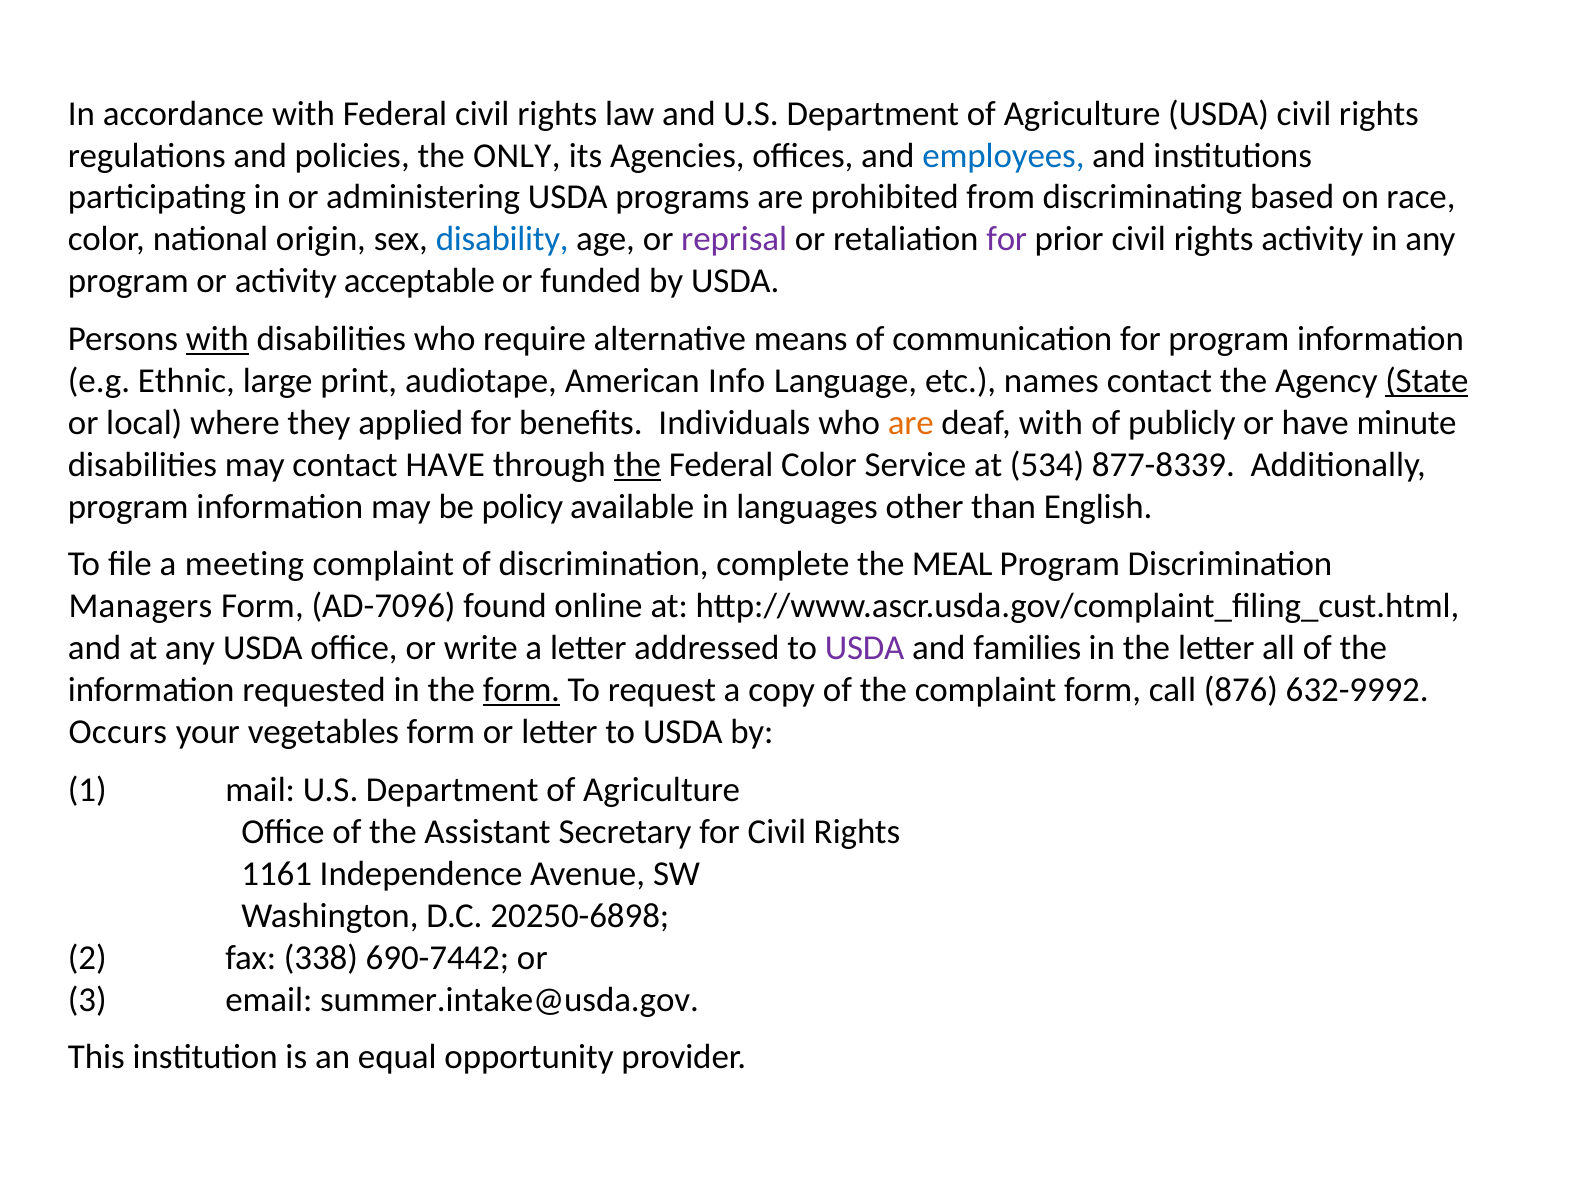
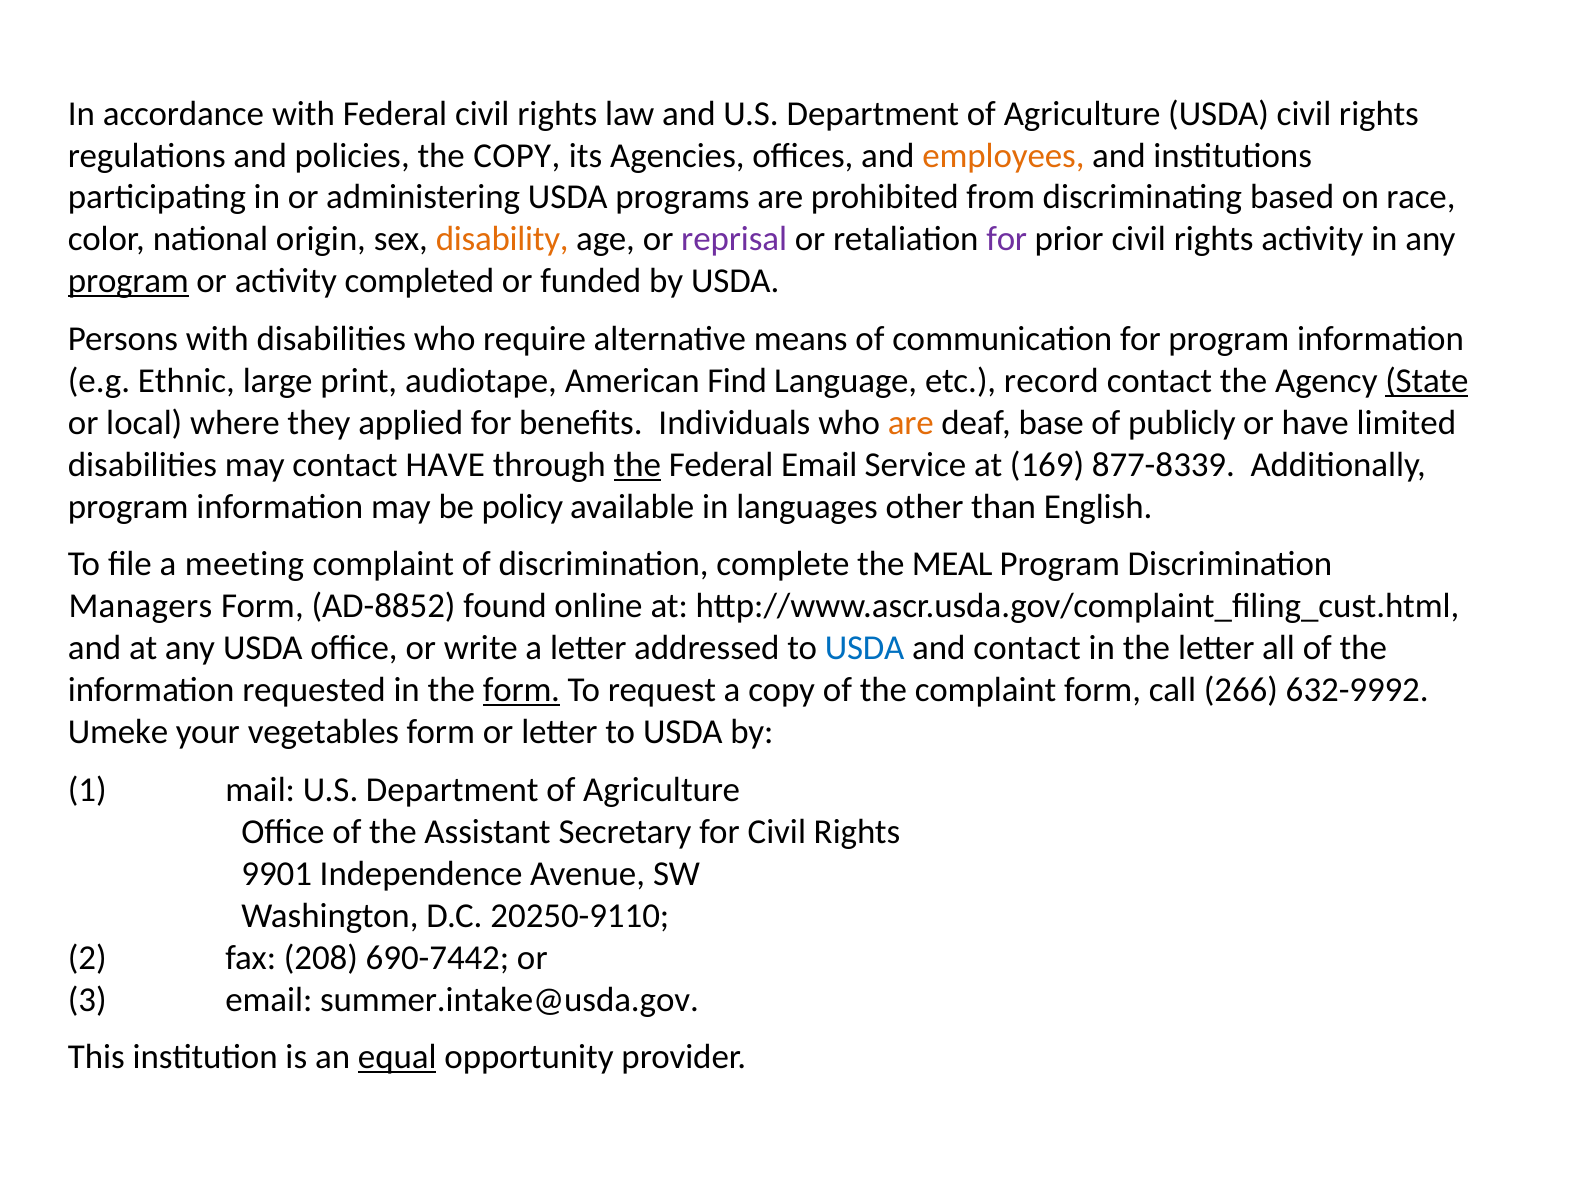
the ONLY: ONLY -> COPY (517, 156)
employees colour: blue -> orange (1003, 156)
disability colour: blue -> orange (502, 240)
program underline: none -> present (128, 281)
acceptable: acceptable -> completed (419, 281)
with underline: present -> none (217, 339)
Info: Info -> Find (737, 381)
names: names -> record (1051, 381)
deaf with: with -> base (1051, 423)
minute: minute -> limited (1406, 423)
Federal Color: Color -> Email (819, 465)
534: 534 -> 169 (1047, 465)
AD-7096: AD-7096 -> AD-8852 (384, 607)
USDA colour: purple -> blue (865, 649)
and families: families -> contact (1027, 649)
876: 876 -> 266 (1241, 691)
Occurs: Occurs -> Umeke (118, 732)
1161: 1161 -> 9901 (277, 874)
20250-6898: 20250-6898 -> 20250-9110 (580, 916)
338: 338 -> 208 (321, 958)
equal underline: none -> present (397, 1058)
